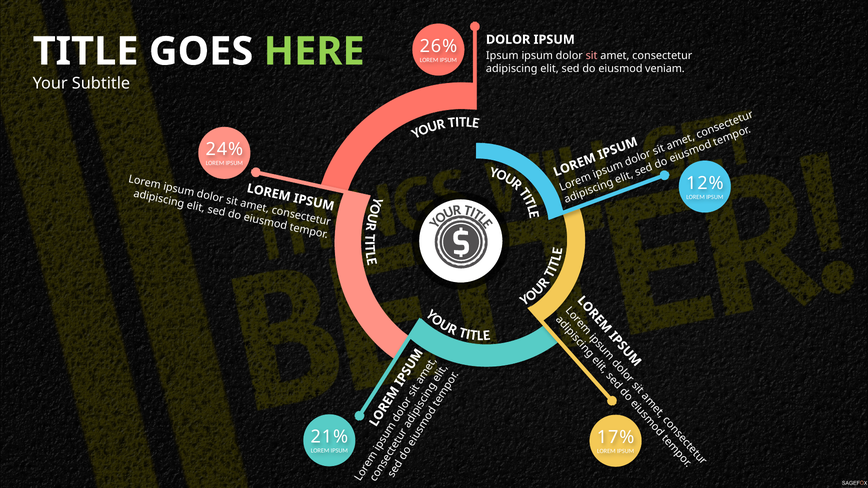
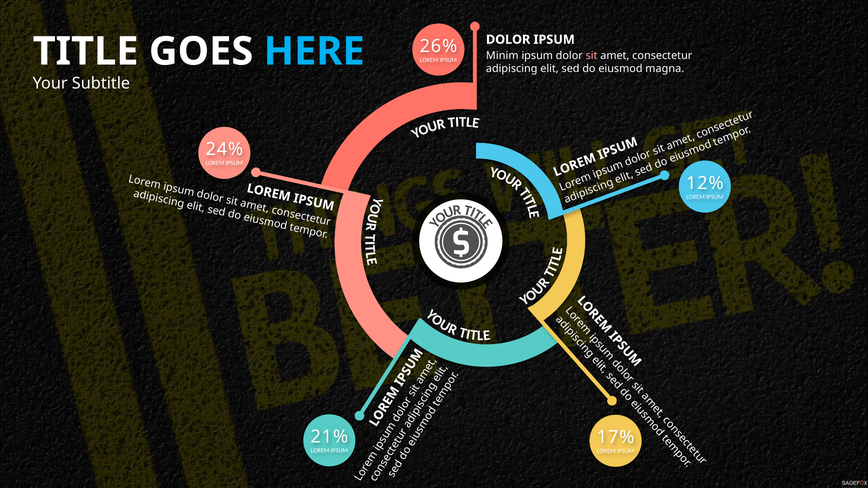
HERE colour: light green -> light blue (314, 52)
Ipsum: Ipsum -> Minim (502, 56)
veniam: veniam -> magna (665, 69)
